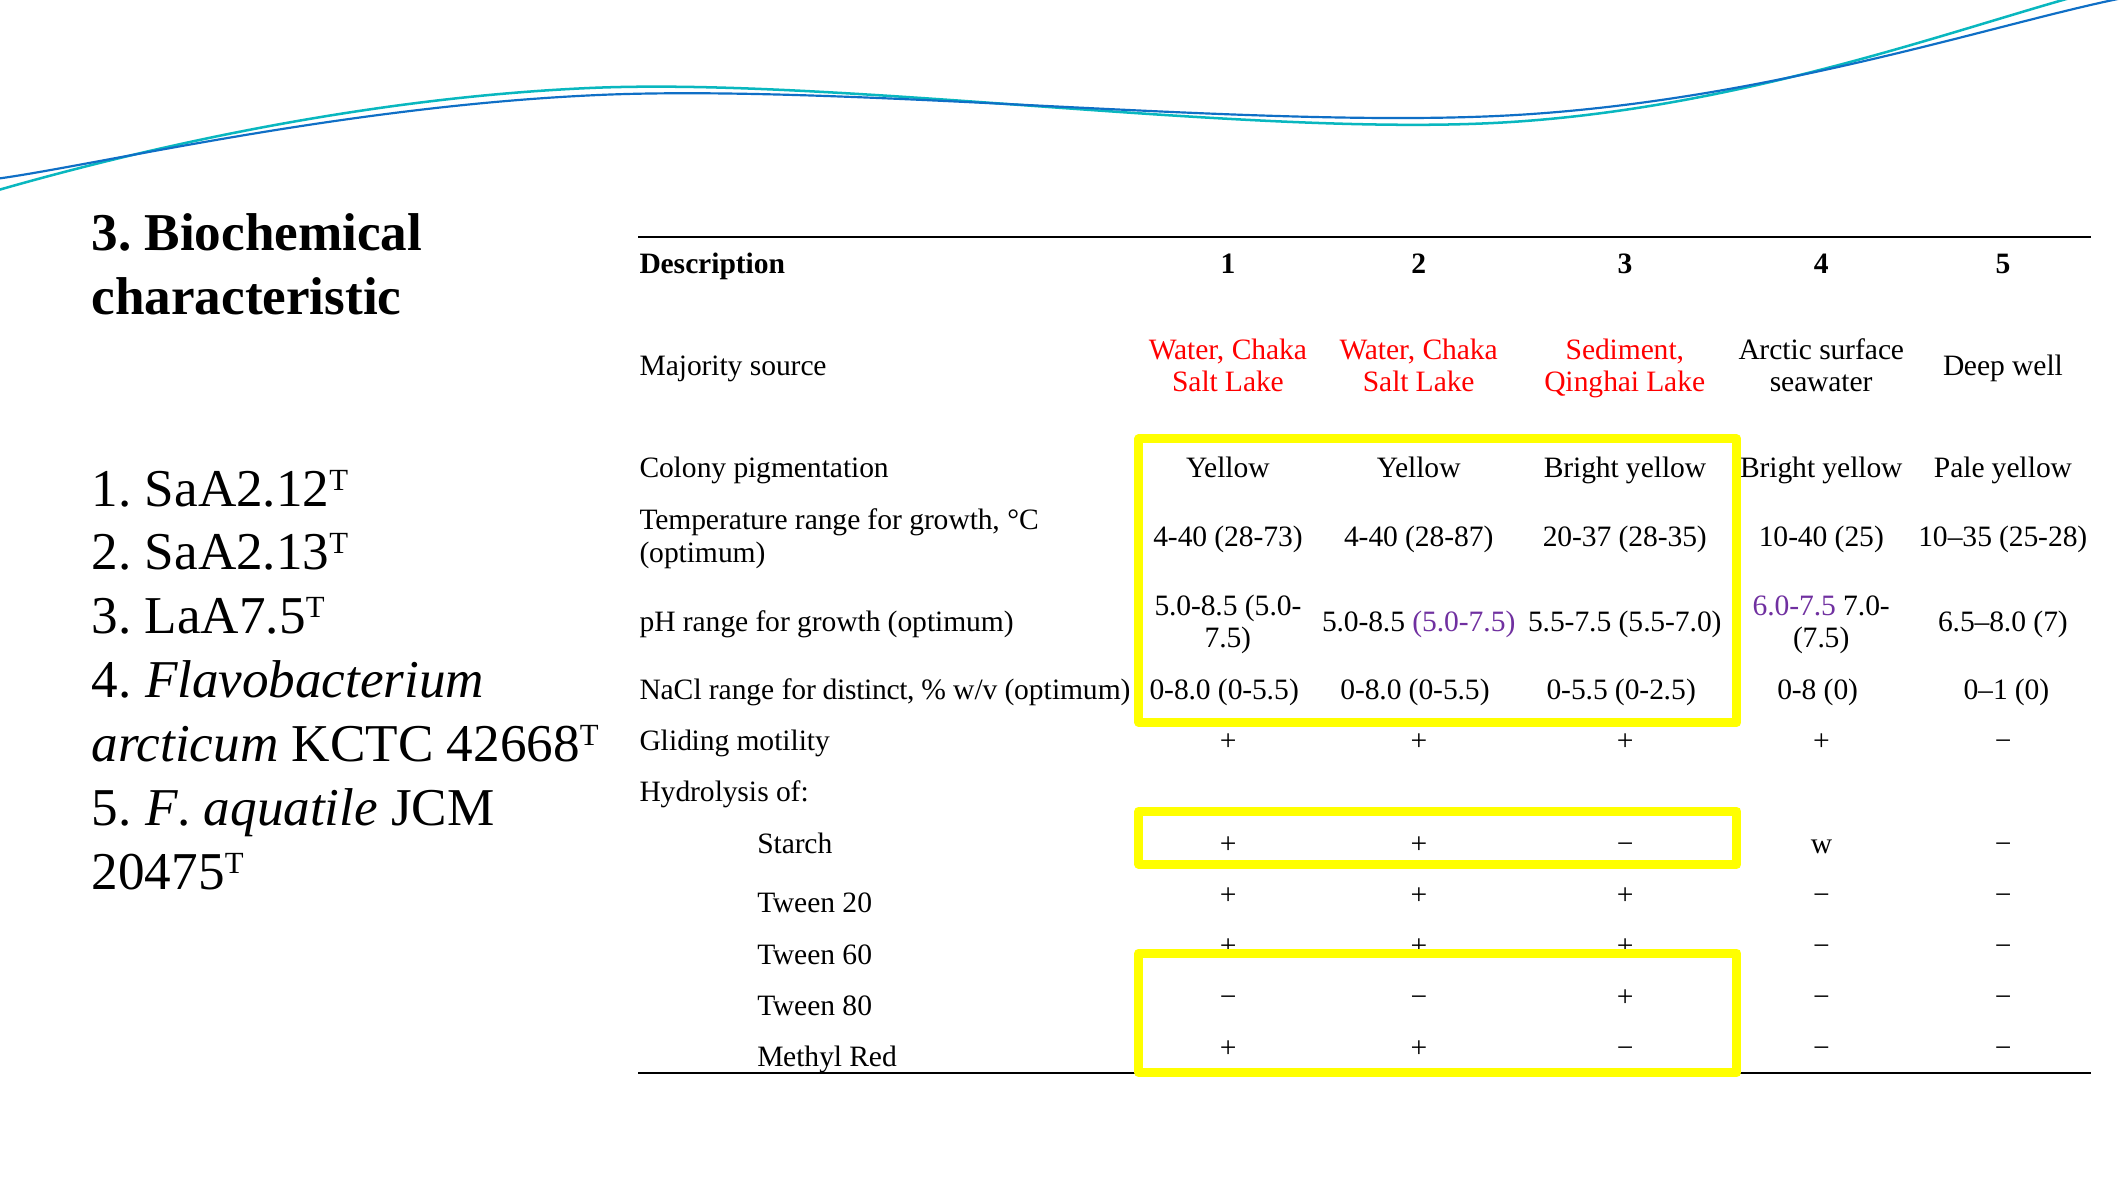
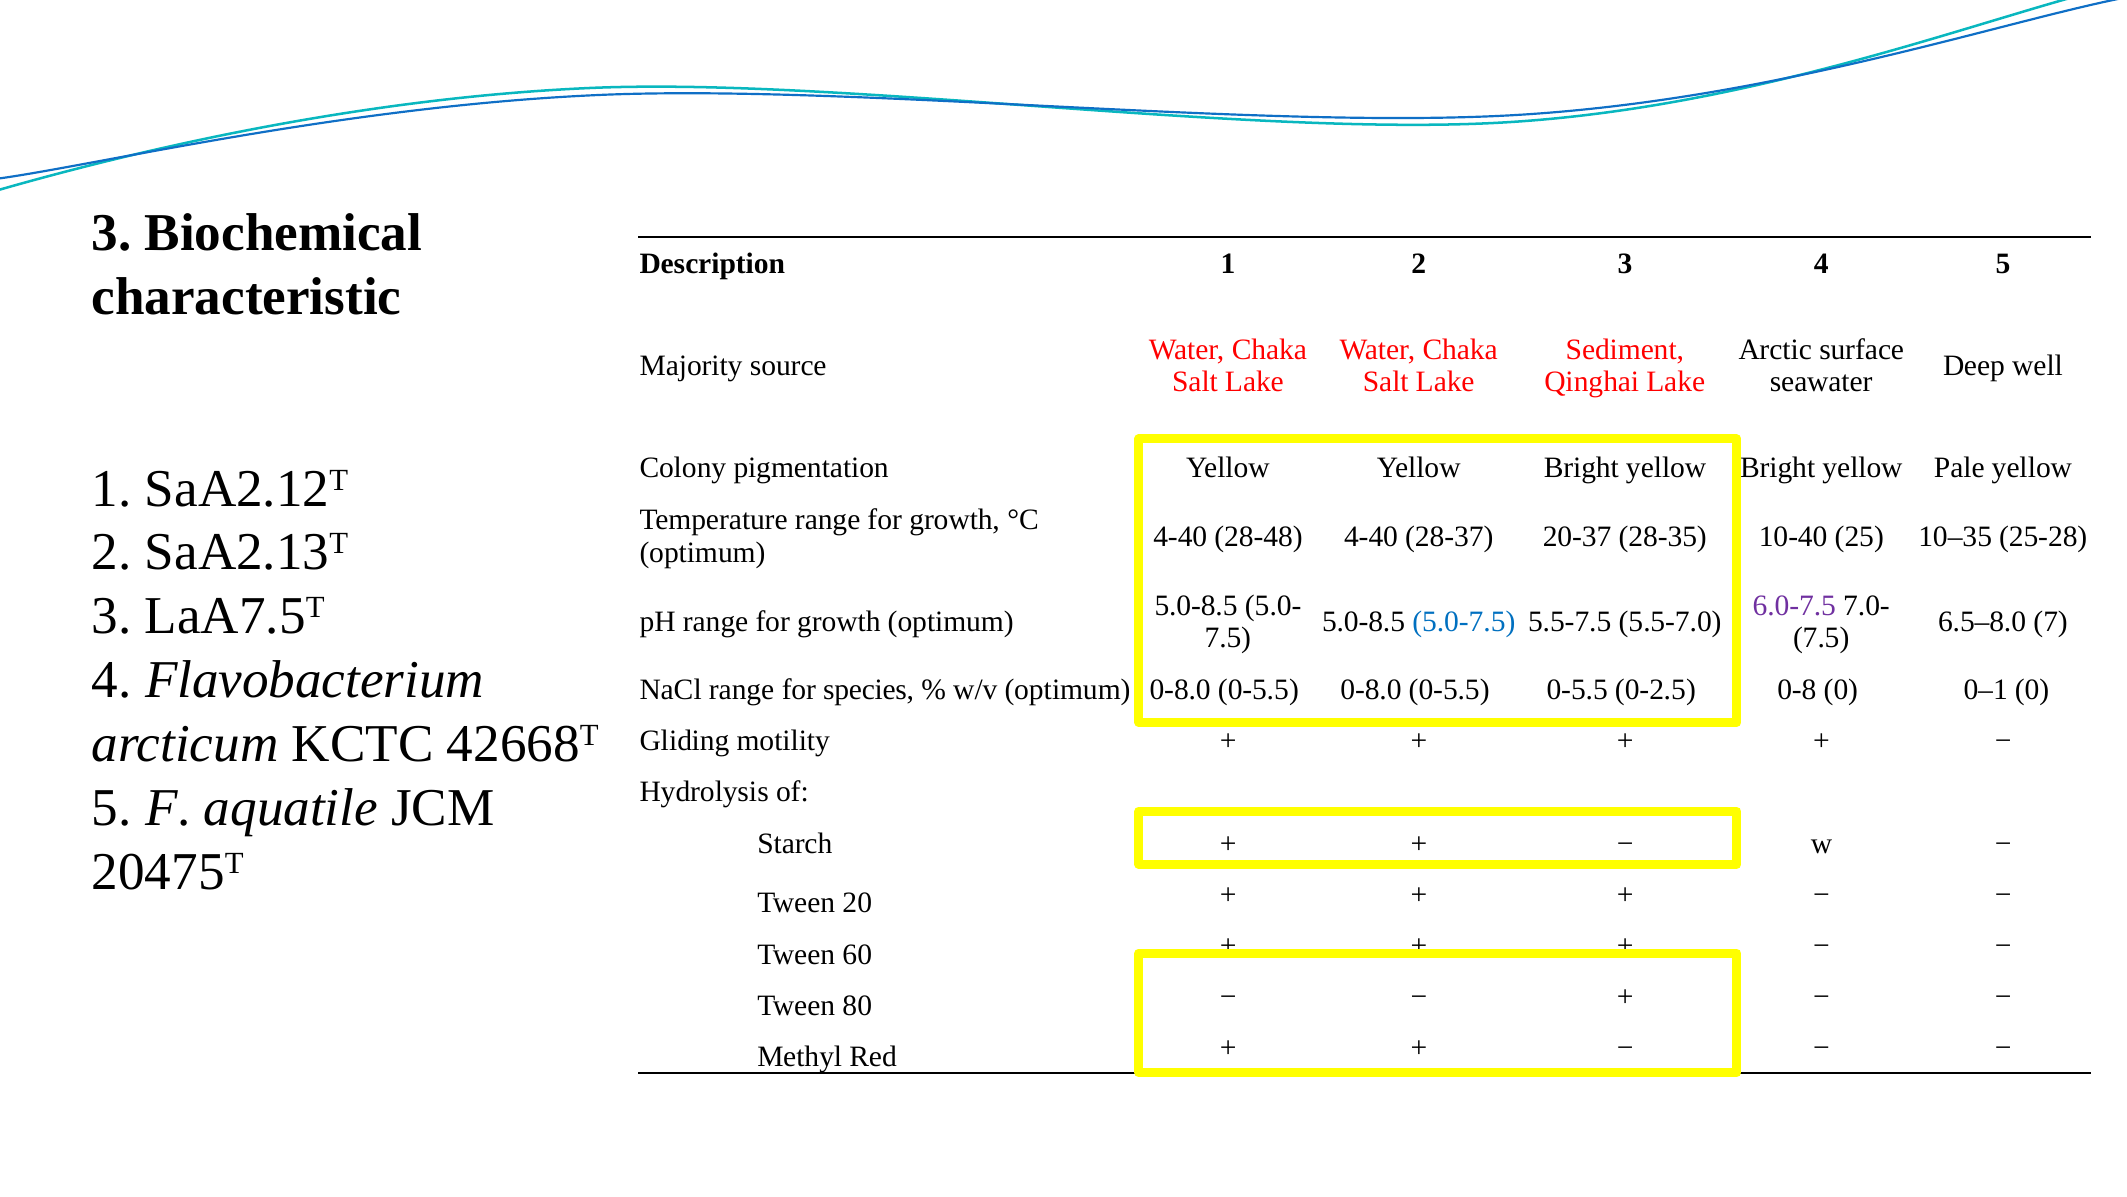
28-73: 28-73 -> 28-48 (1259, 536)
28-87: 28-87 -> 28-37 (1449, 536)
5.0-7.5 colour: purple -> blue (1464, 621)
distinct: distinct -> species (869, 689)
